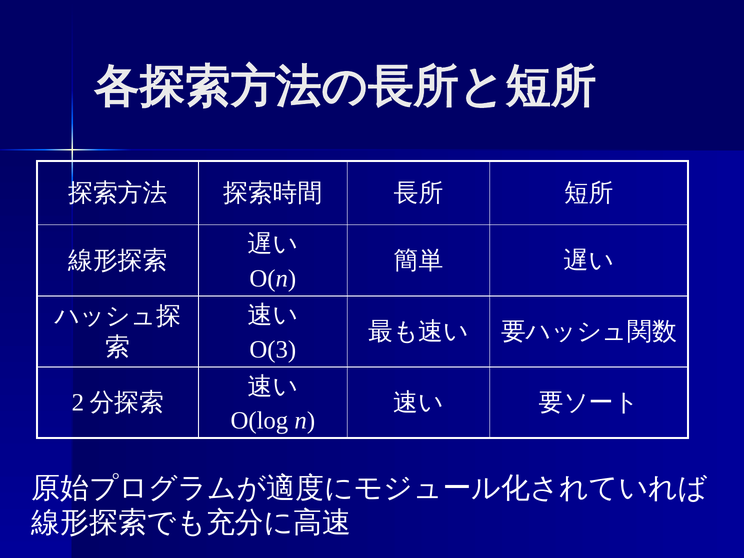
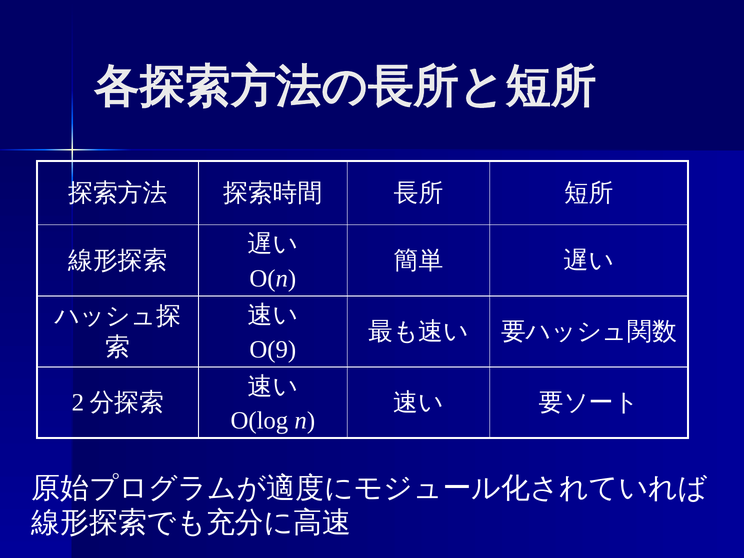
O(3: O(3 -> O(9 (273, 350)
